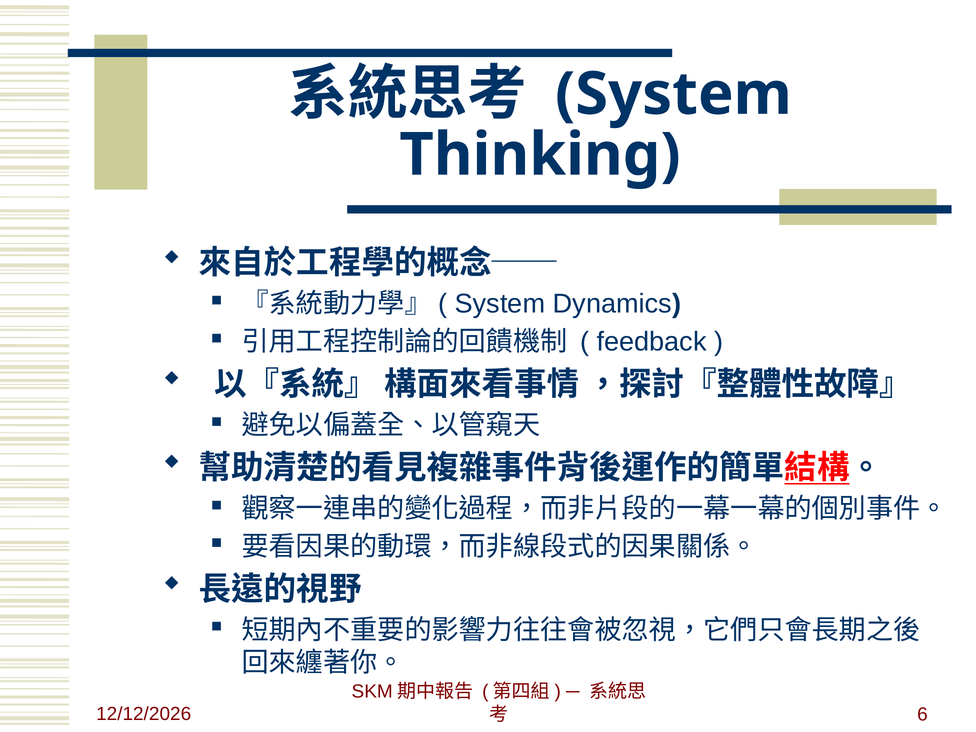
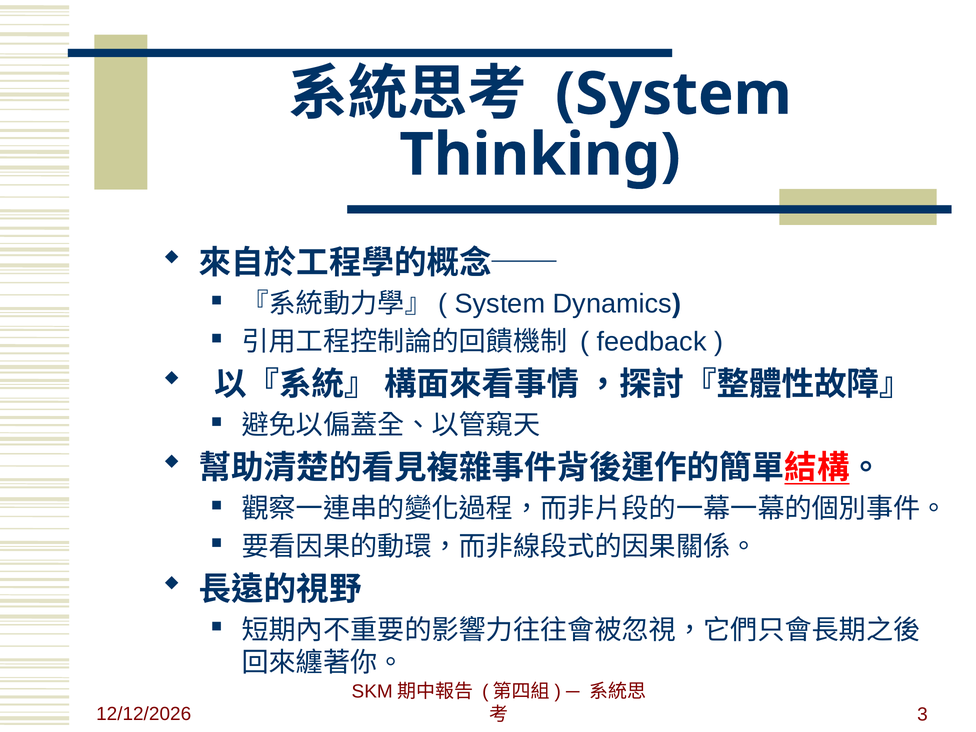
6: 6 -> 3 (922, 714)
